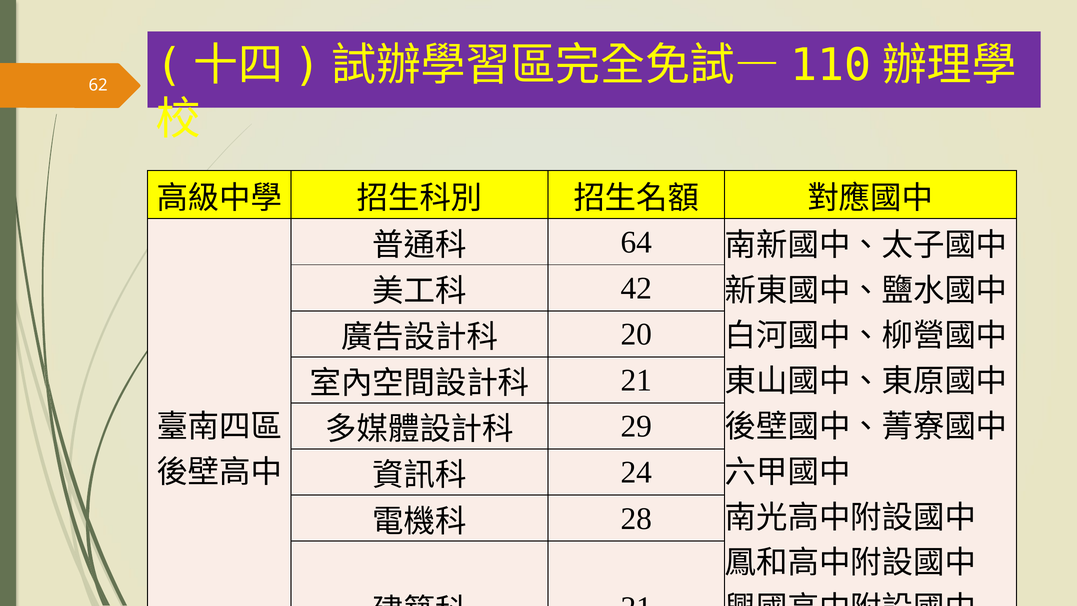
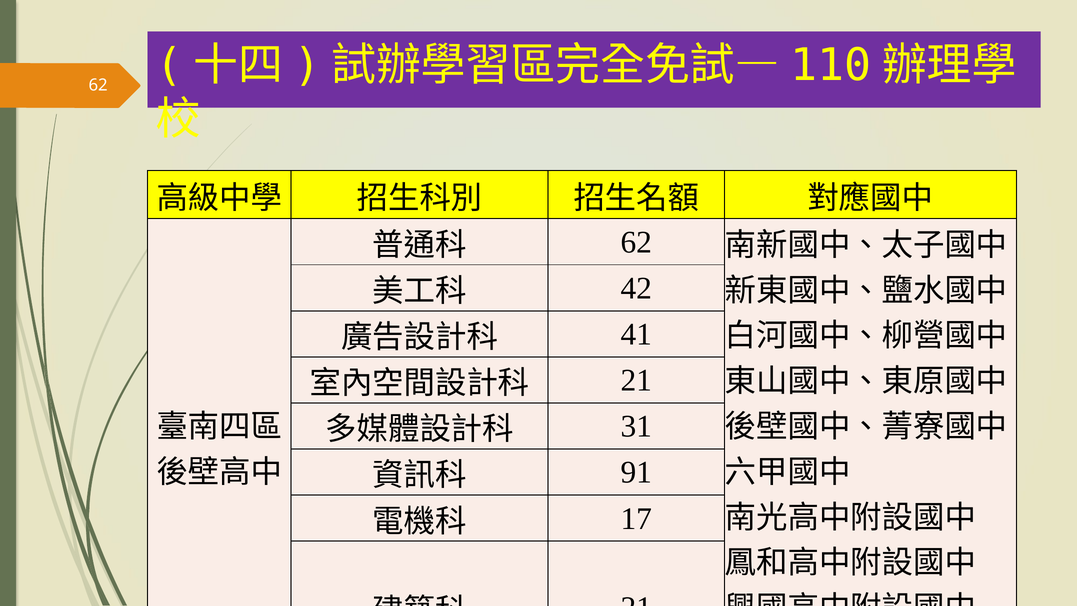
64: 64 -> 62 (636, 242)
20: 20 -> 41 (636, 334)
29: 29 -> 31 (636, 426)
24: 24 -> 91 (636, 472)
28: 28 -> 17 (636, 518)
